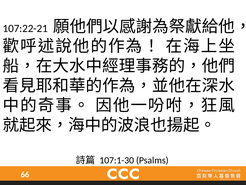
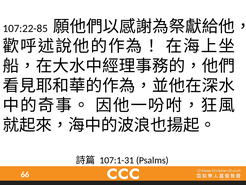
107:22-21: 107:22-21 -> 107:22-85 (25, 28)
107:1-30: 107:1-30 -> 107:1-31 (117, 160)
